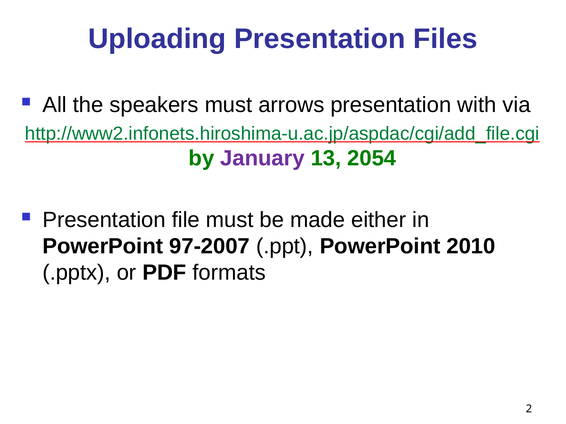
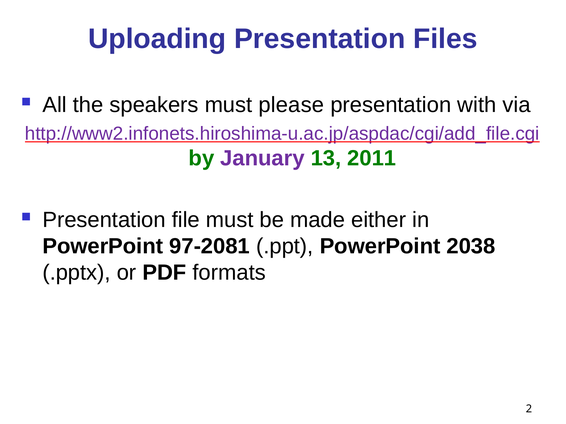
arrows: arrows -> please (291, 105)
http://www2.infonets.hiroshima-u.ac.jp/aspdac/cgi/add_file.cgi colour: green -> purple (282, 134)
2054: 2054 -> 2011 (372, 159)
97-2007: 97-2007 -> 97-2081 (210, 247)
2010: 2010 -> 2038 (471, 247)
